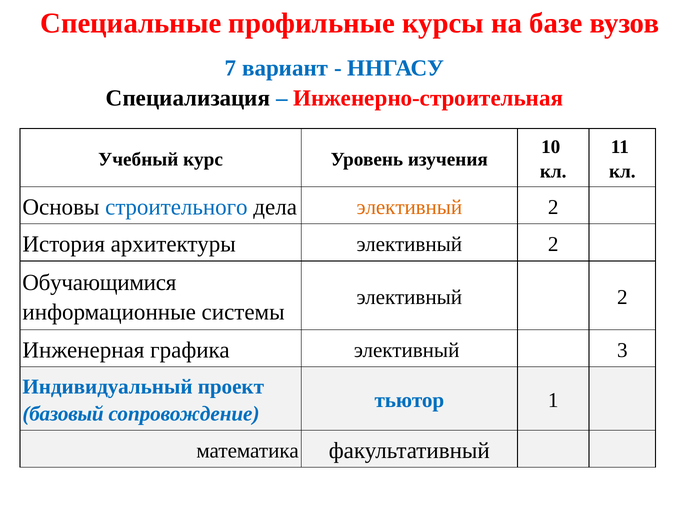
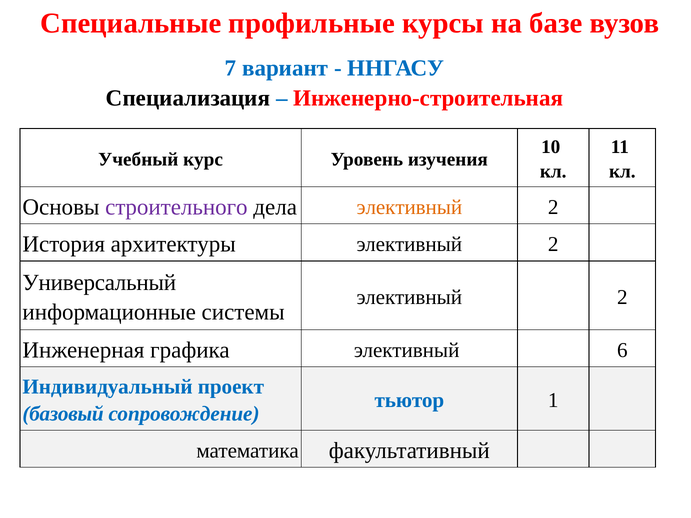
строительного colour: blue -> purple (176, 207)
Обучающимися: Обучающимися -> Универсальный (99, 283)
3: 3 -> 6 (622, 350)
